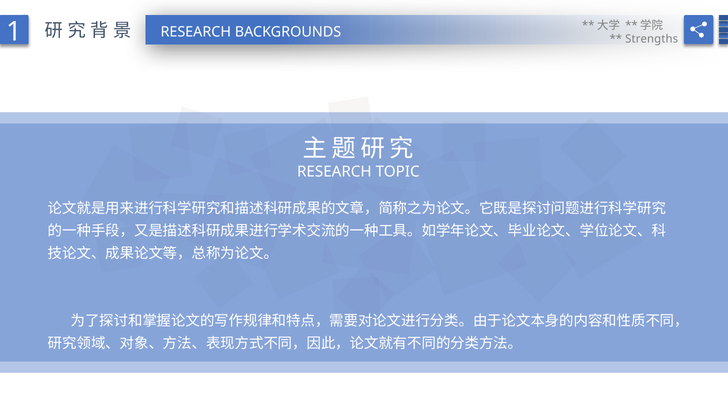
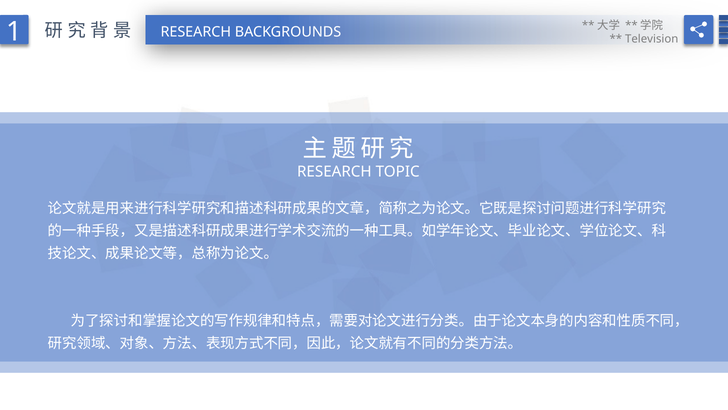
Strengths: Strengths -> Television (652, 39)
